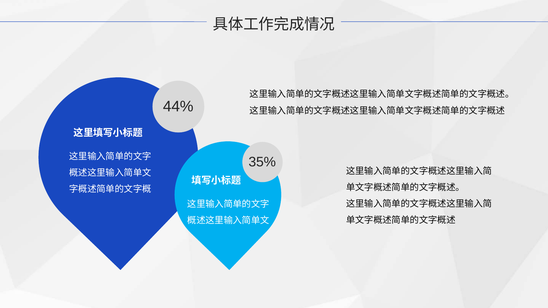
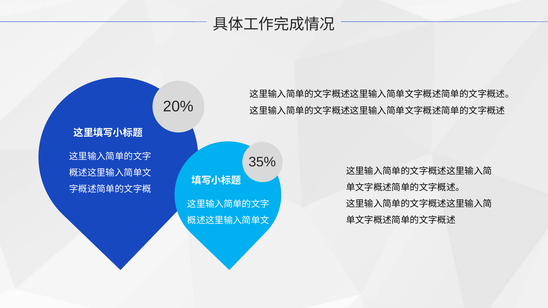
44%: 44% -> 20% (178, 107)
